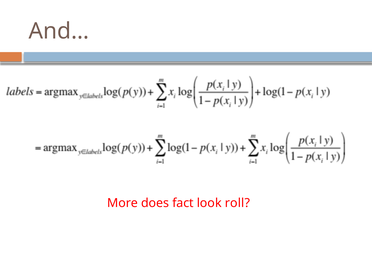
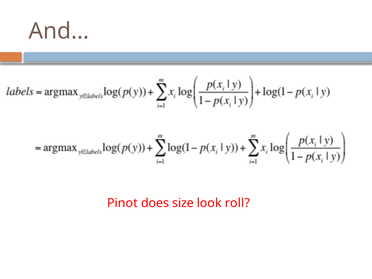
More: More -> Pinot (122, 203)
fact: fact -> size (183, 203)
